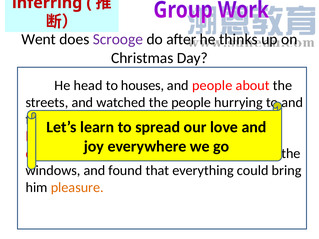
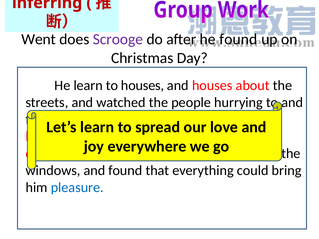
he thinks: thinks -> found (238, 39)
He head: head -> learn (88, 86)
and people: people -> houses (212, 86)
pleasure colour: orange -> blue (77, 188)
